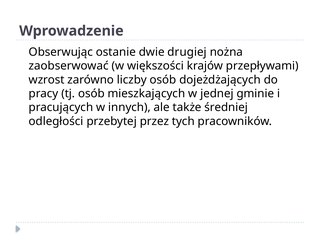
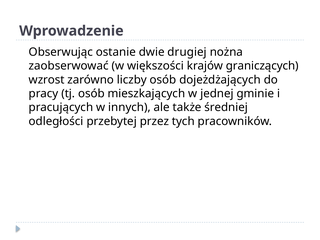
przepływami: przepływami -> graniczących (262, 66)
